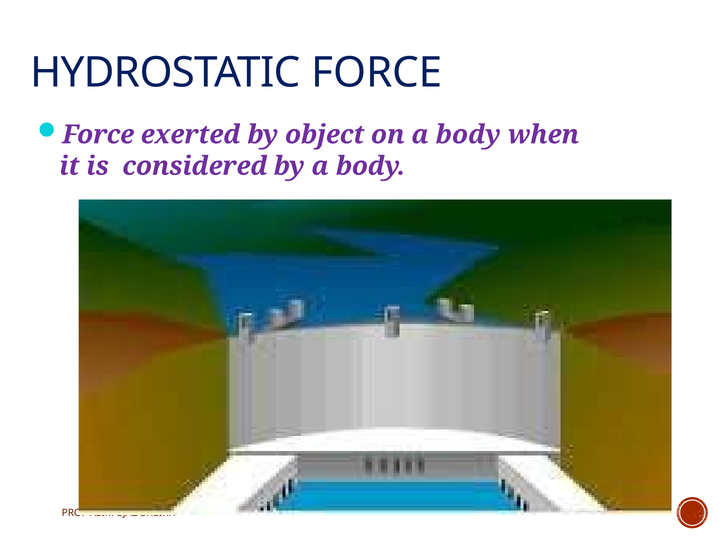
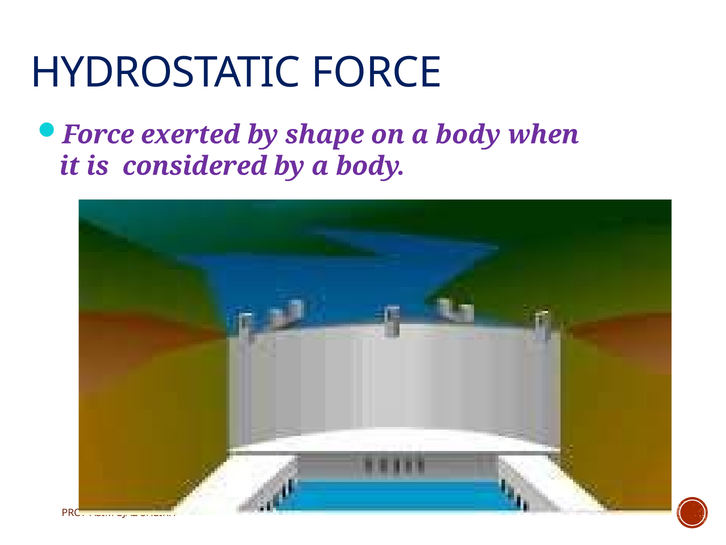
object: object -> shape (324, 135)
